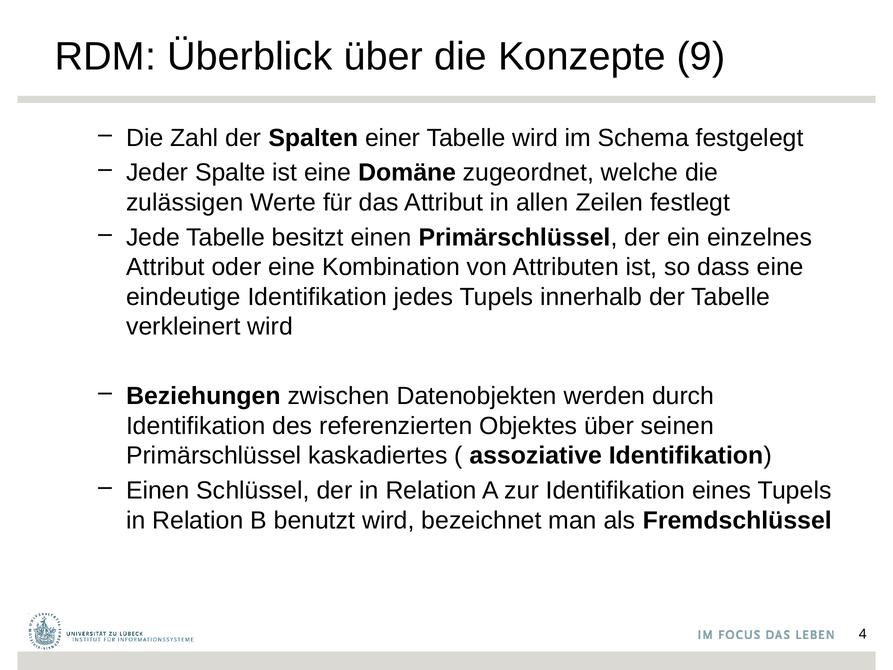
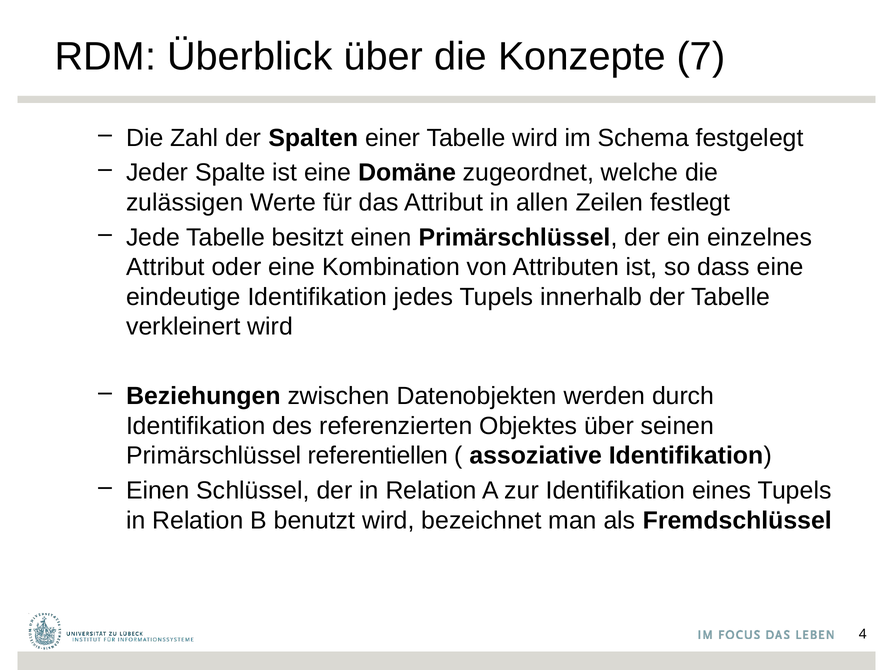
9: 9 -> 7 (701, 56)
kaskadiertes: kaskadiertes -> referentiellen (378, 456)
